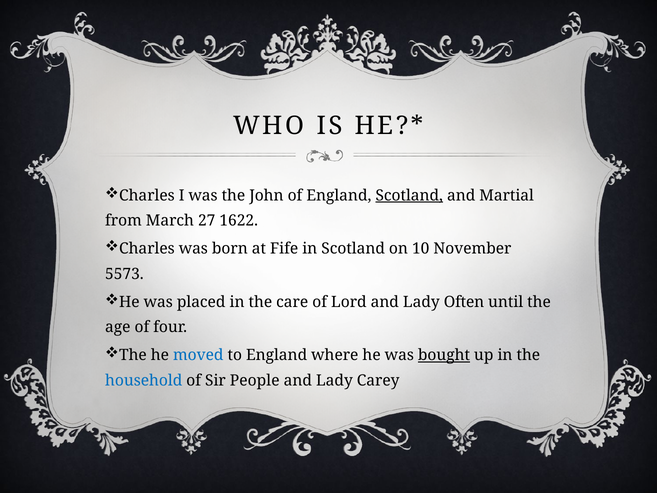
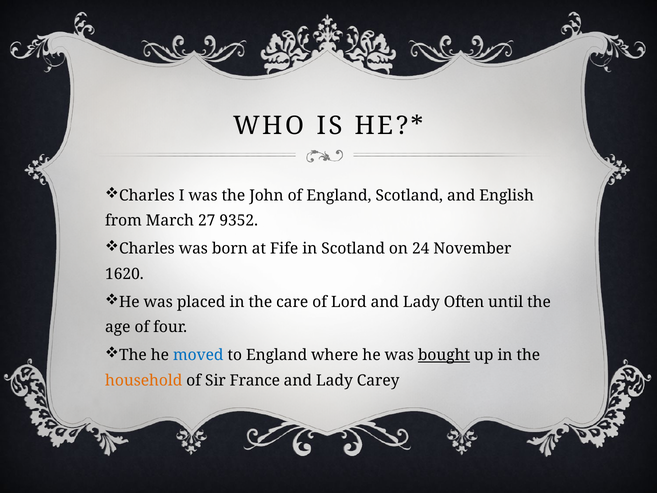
Scotland underline: present -> none (409, 195)
Martial: Martial -> English (507, 195)
1622: 1622 -> 9352 (239, 221)
10: 10 -> 24 (421, 249)
5573: 5573 -> 1620 (124, 274)
household colour: blue -> orange (144, 380)
People: People -> France (255, 380)
